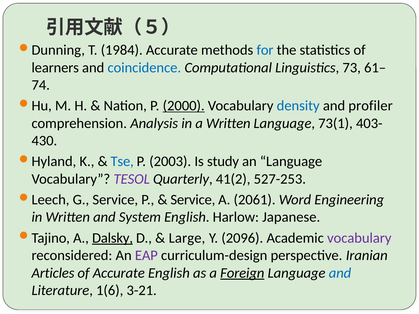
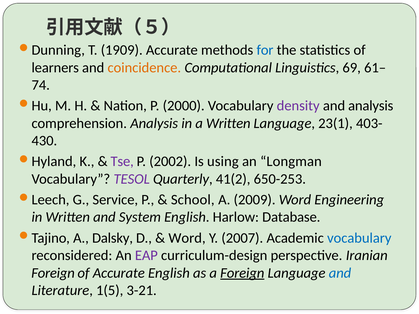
1984: 1984 -> 1909 (122, 50)
coincidence colour: blue -> orange (144, 68)
73: 73 -> 69 (352, 68)
2000 underline: present -> none (184, 106)
density colour: blue -> purple (298, 106)
and profiler: profiler -> analysis (371, 106)
73(1: 73(1 -> 23(1 (335, 123)
Tse colour: blue -> purple (122, 162)
2003: 2003 -> 2002 (170, 162)
study: study -> using (223, 162)
an Language: Language -> Longman (291, 162)
527-253: 527-253 -> 650-253 (280, 179)
Service: Service -> School (193, 200)
2061: 2061 -> 2009 (255, 200)
Japanese: Japanese -> Database (291, 217)
Dalsky underline: present -> none (113, 238)
Large: Large -> Word (187, 238)
2096: 2096 -> 2007 (242, 238)
vocabulary colour: purple -> blue (359, 238)
Articles: Articles -> Foreign (53, 273)
1(6: 1(6 -> 1(5 (110, 291)
